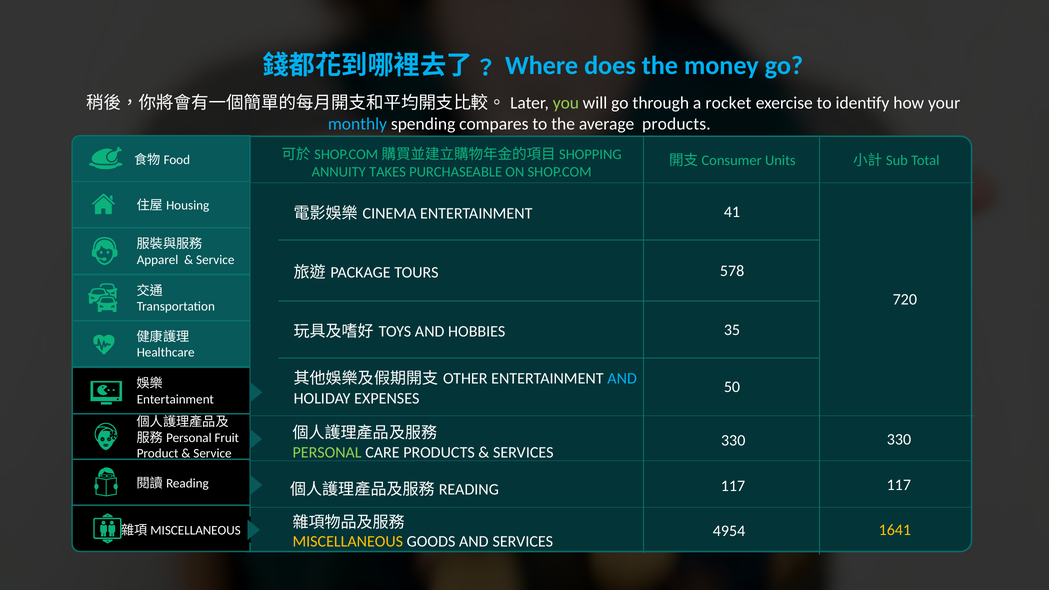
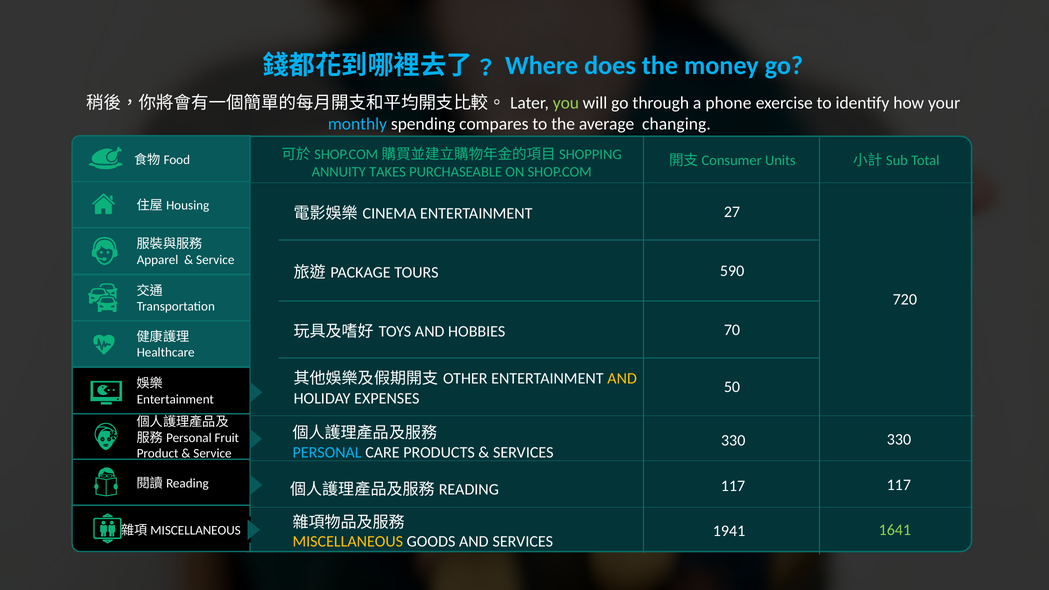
rocket: rocket -> phone (728, 103)
average products: products -> changing (676, 124)
41: 41 -> 27 (732, 212)
578: 578 -> 590 (732, 271)
35: 35 -> 70 (732, 330)
AND colour: light blue -> yellow (622, 379)
PERSONAL colour: light green -> light blue (327, 452)
1641 colour: yellow -> light green (895, 530)
4954: 4954 -> 1941 (729, 531)
